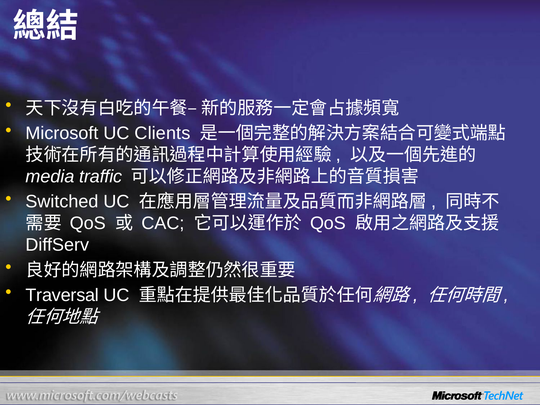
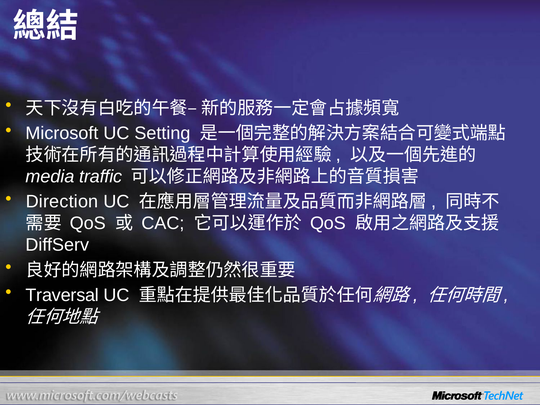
Clients: Clients -> Setting (163, 133)
Switched: Switched -> Direction (62, 202)
